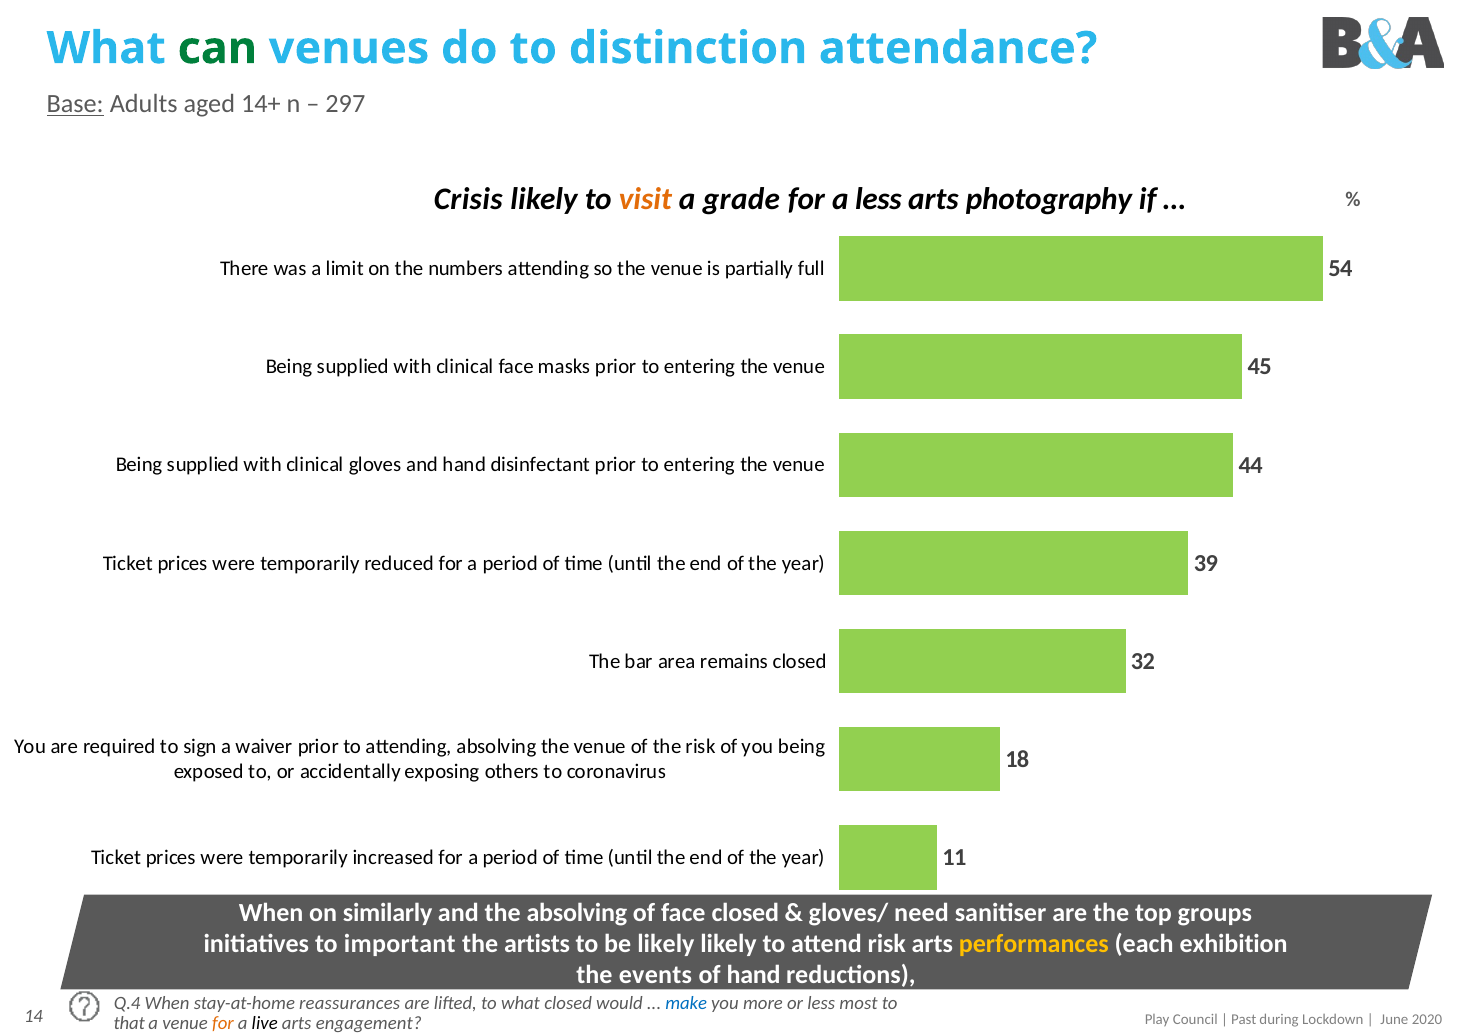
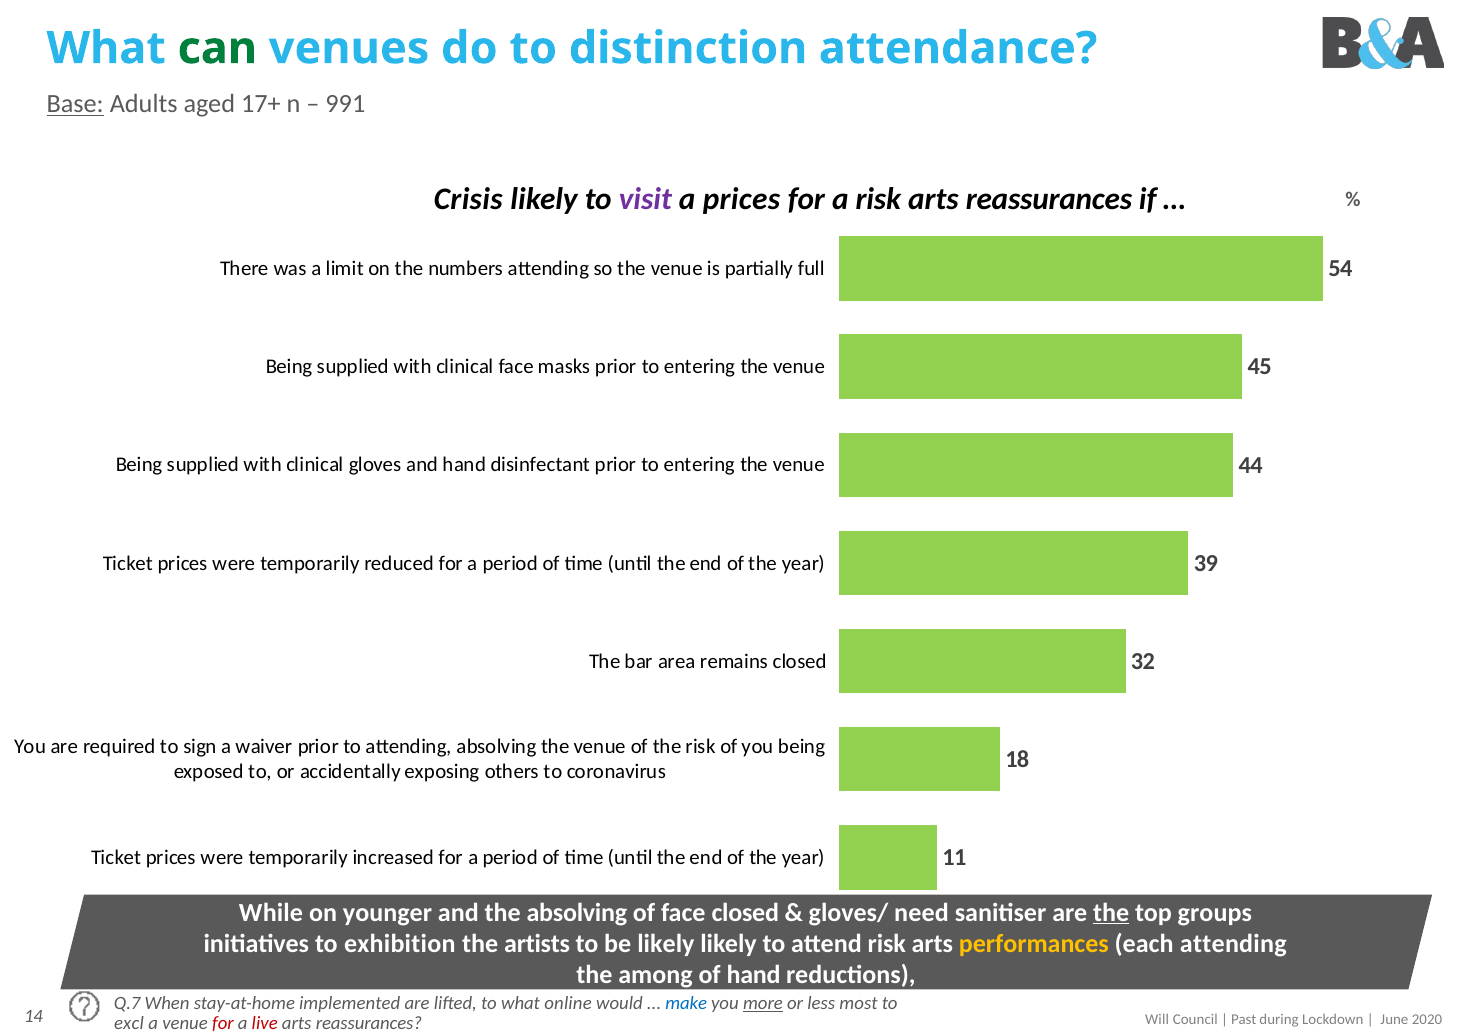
14+: 14+ -> 17+ (261, 104)
297: 297 -> 991 (345, 104)
visit colour: orange -> purple (645, 200)
a grade: grade -> prices (741, 200)
a less: less -> risk (878, 200)
photography: photography -> reassurances (1049, 200)
When: When -> While (271, 913)
similarly: similarly -> younger (387, 913)
the underline: none -> present (1111, 913)
important: important -> exhibition (400, 944)
each exhibition: exhibition -> attending (1233, 944)
events: events -> among (656, 975)
Q.4: Q.4 -> Q.7 (127, 1004)
reassurances: reassurances -> implemented (350, 1004)
what closed: closed -> online (568, 1004)
more underline: none -> present (763, 1004)
Play: Play -> Will (1157, 1020)
that: that -> excl (129, 1024)
for colour: orange -> red (223, 1024)
live colour: black -> red (265, 1024)
engagement: engagement -> reassurances (369, 1024)
